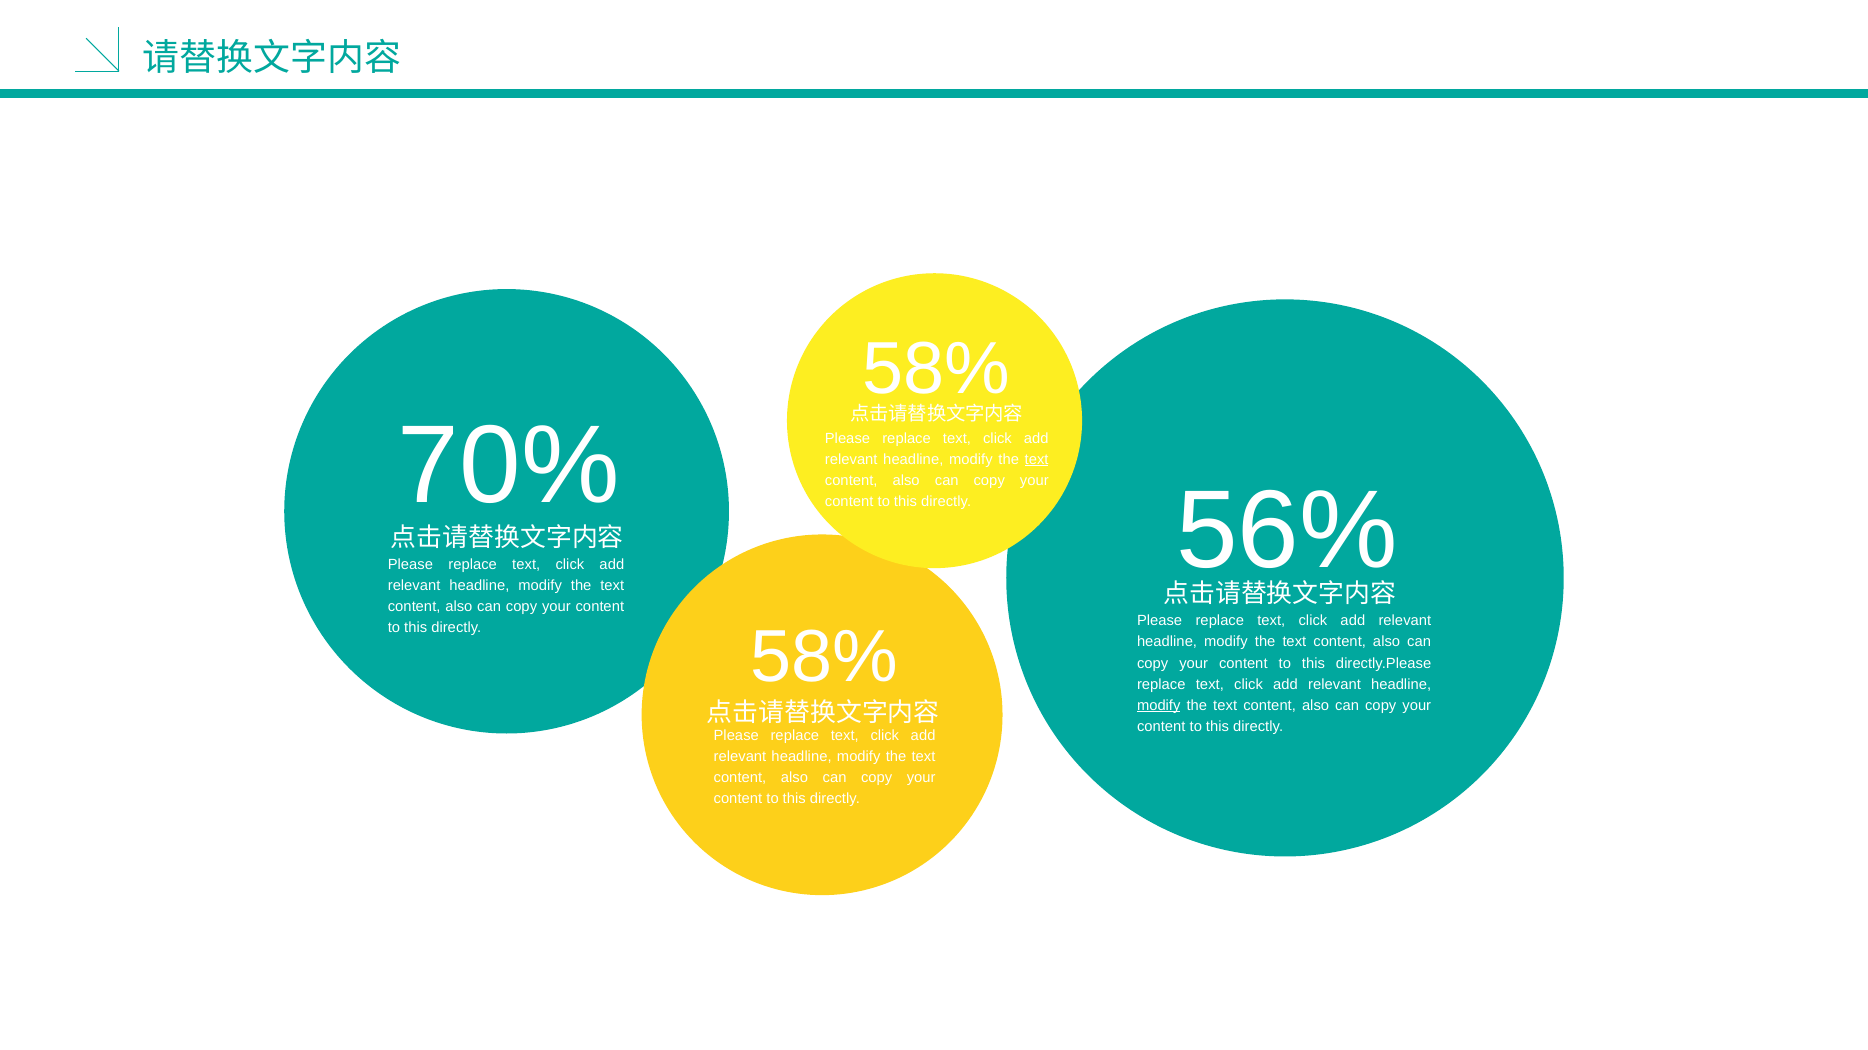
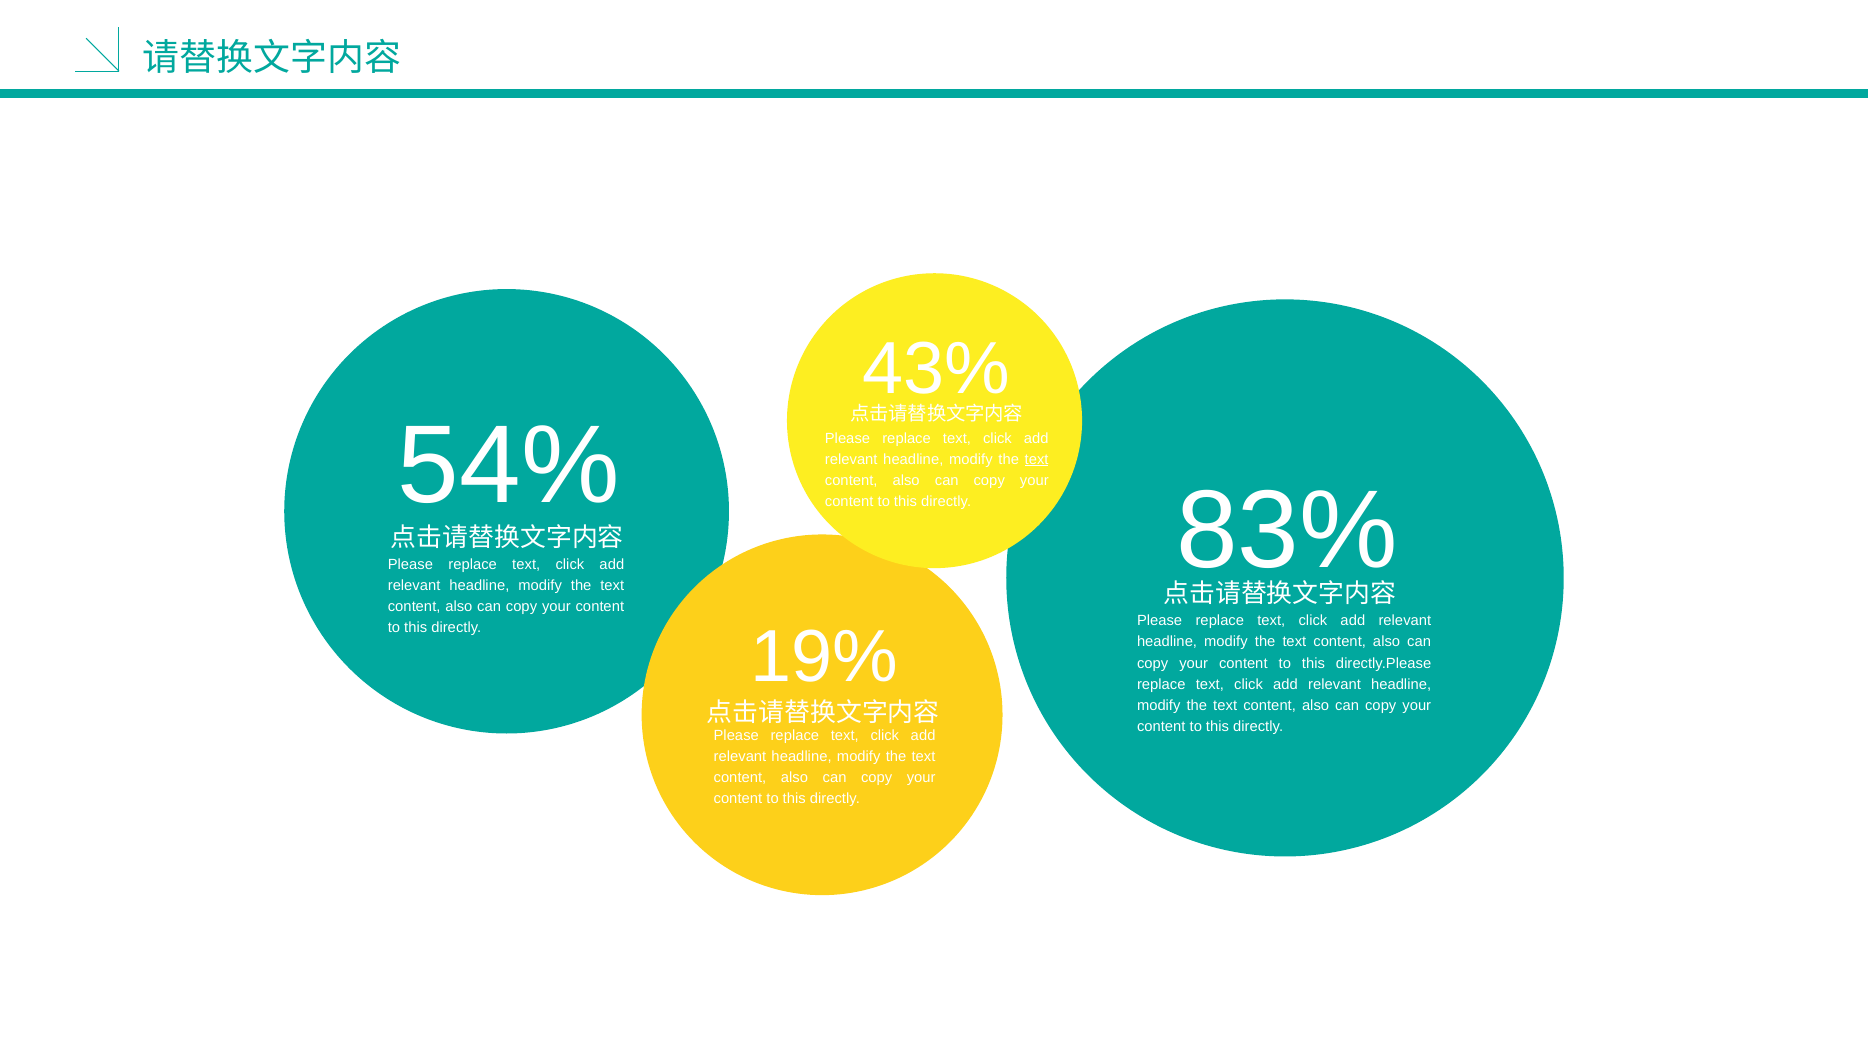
58%: 58% -> 43% (936, 369)
70%: 70% -> 54% (509, 466)
56%: 56% -> 83% (1287, 532)
58%: 58% -> 19% (824, 658)
modify underline: present -> none (1159, 706)
